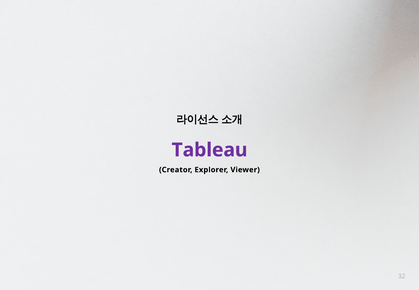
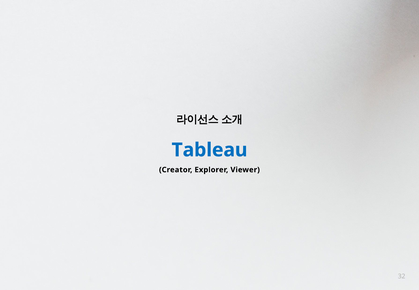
Tableau colour: purple -> blue (210, 150)
